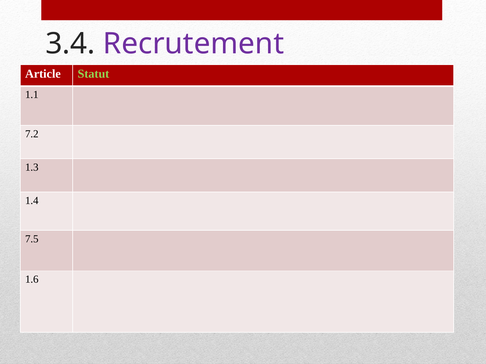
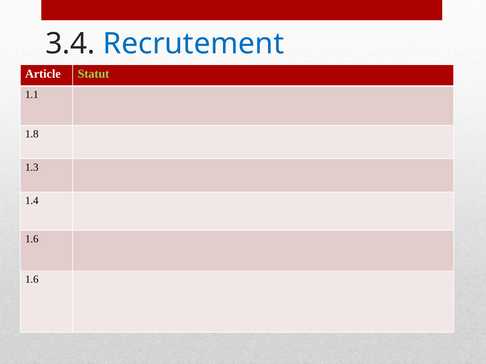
Recrutement colour: purple -> blue (193, 44)
7.2: 7.2 -> 1.8 (32, 134)
7.5: 7.5 -> 1.6 (32, 239)
